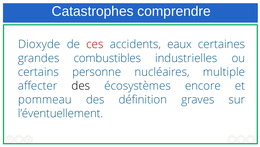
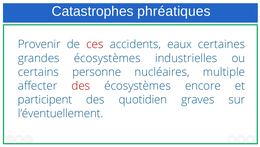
comprendre: comprendre -> phréatiques (174, 11)
Dioxyde: Dioxyde -> Provenir (39, 44)
grandes combustibles: combustibles -> écosystèmes (107, 58)
des colour: black -> red (81, 85)
pommeau: pommeau -> participent (45, 99)
définition: définition -> quotidien (143, 99)
